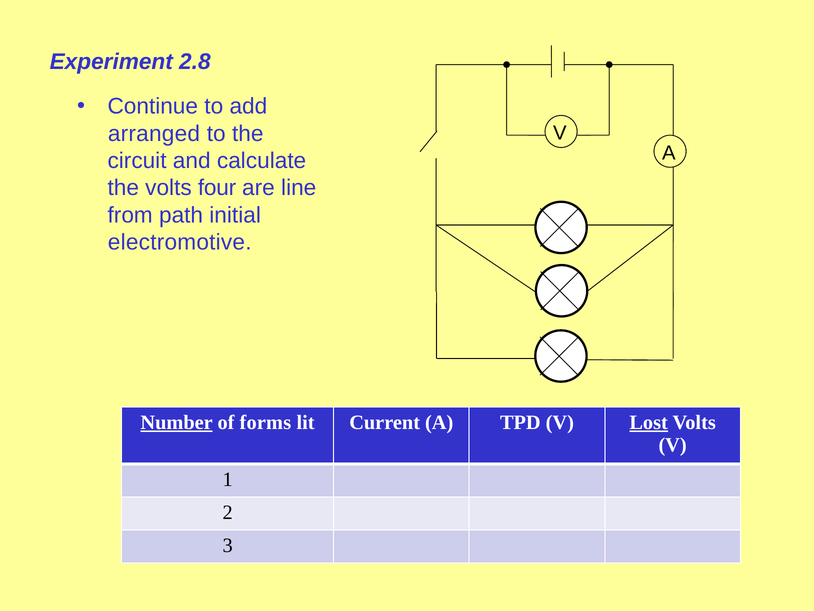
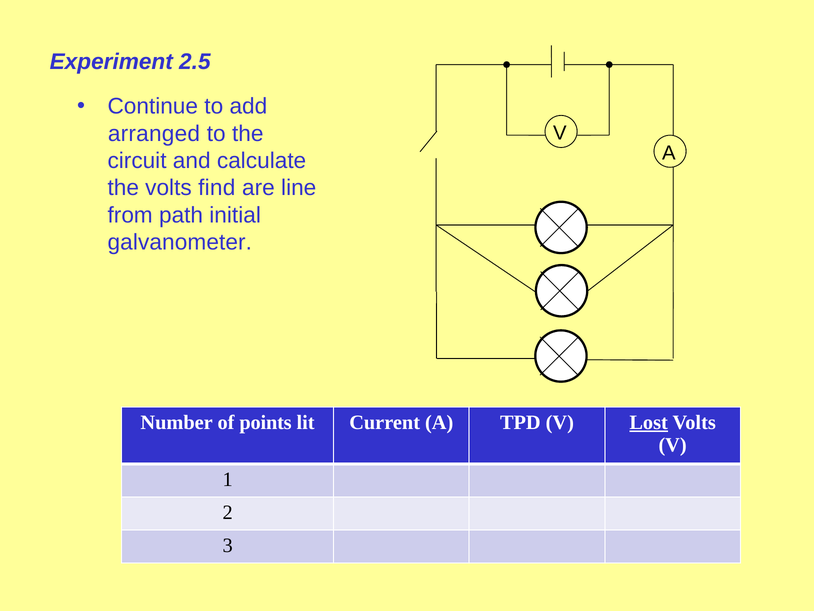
2.8: 2.8 -> 2.5 (195, 62)
four: four -> find (217, 188)
electromotive: electromotive -> galvanometer (180, 242)
Number underline: present -> none (177, 422)
forms: forms -> points (266, 422)
